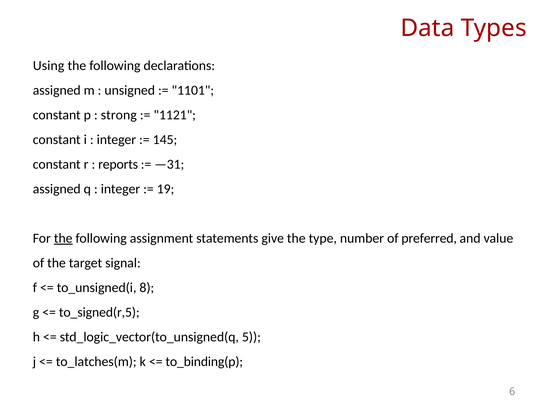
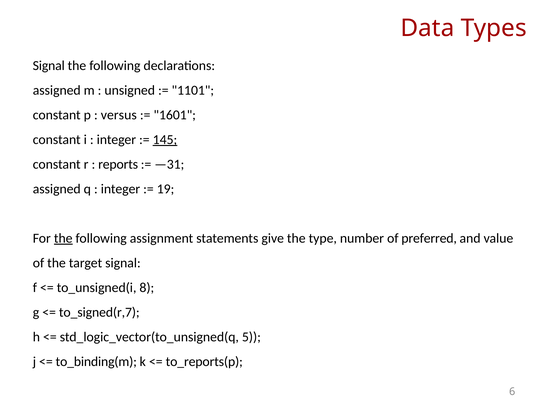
Using: Using -> Signal (49, 66)
strong: strong -> versus (119, 115)
1121: 1121 -> 1601 (175, 115)
145 underline: none -> present (165, 140)
to_signed(r,5: to_signed(r,5 -> to_signed(r,7 (99, 312)
to_latches(m: to_latches(m -> to_binding(m (96, 362)
to_binding(p: to_binding(p -> to_reports(p (204, 362)
